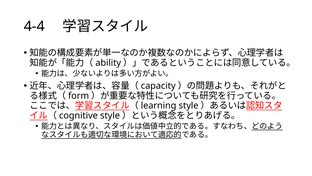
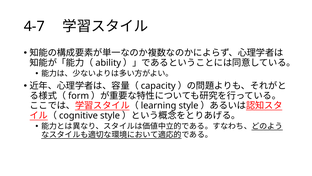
4-4: 4-4 -> 4-7 (34, 26)
